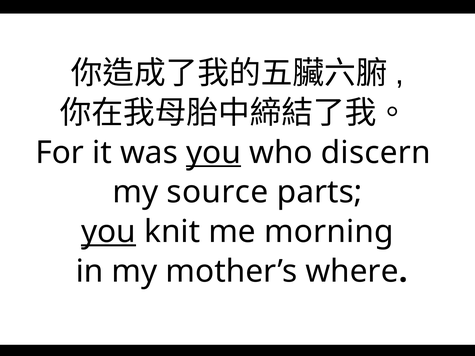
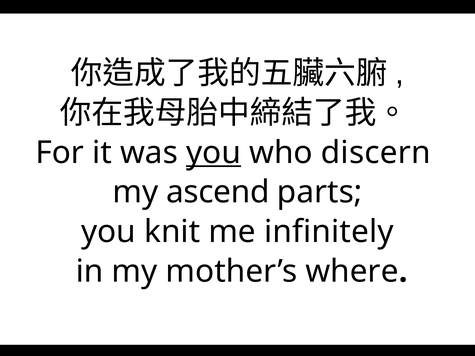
source: source -> ascend (218, 192)
you underline: present -> none (108, 232)
morning: morning -> infinitely (329, 232)
